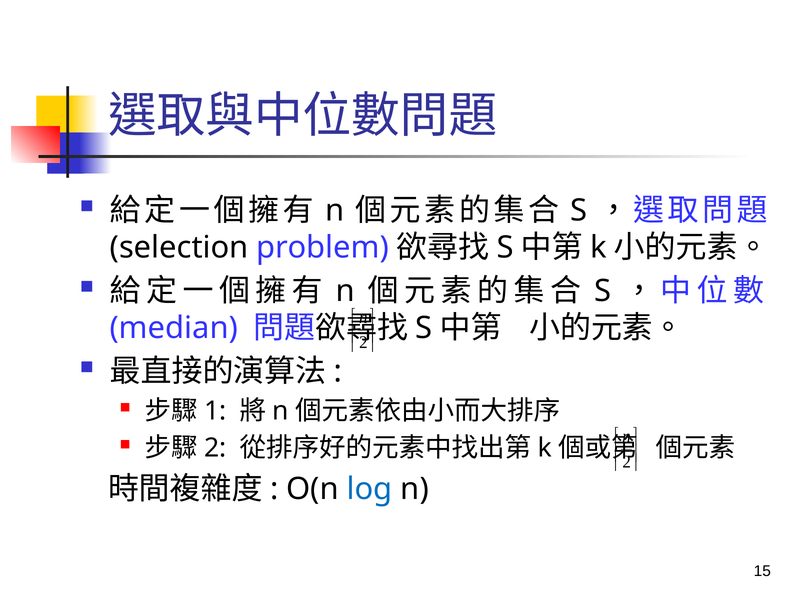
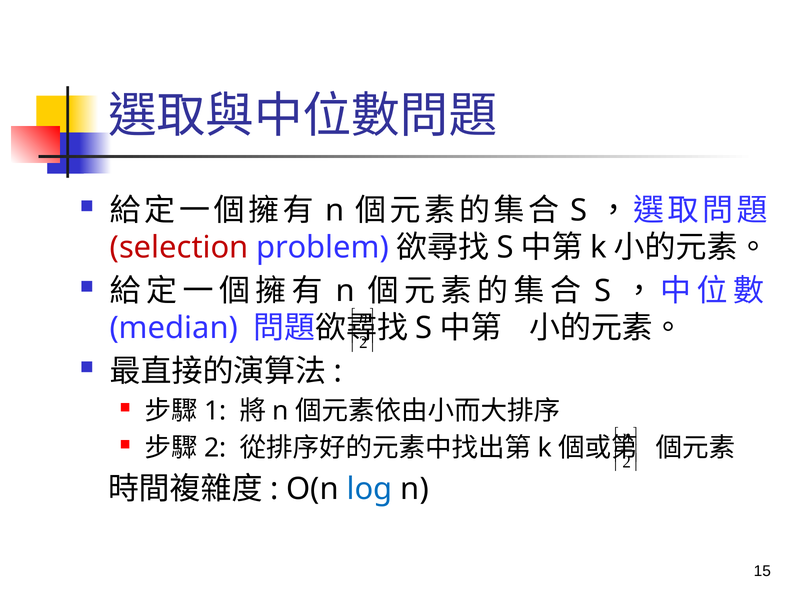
selection colour: black -> red (179, 248)
